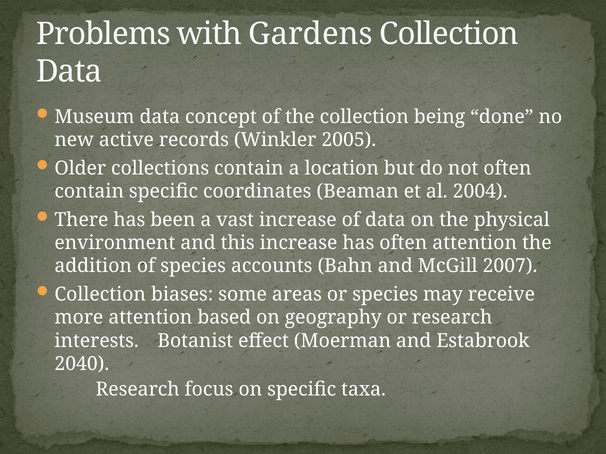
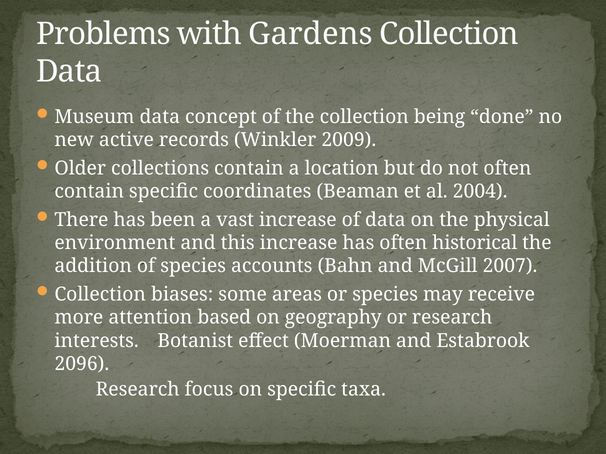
2005: 2005 -> 2009 (349, 140)
often attention: attention -> historical (475, 243)
2040: 2040 -> 2096 (82, 364)
